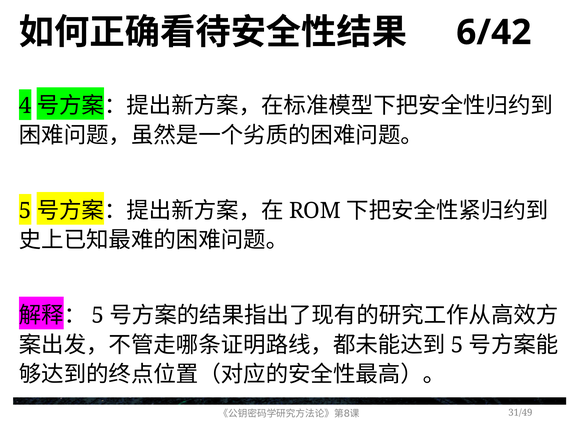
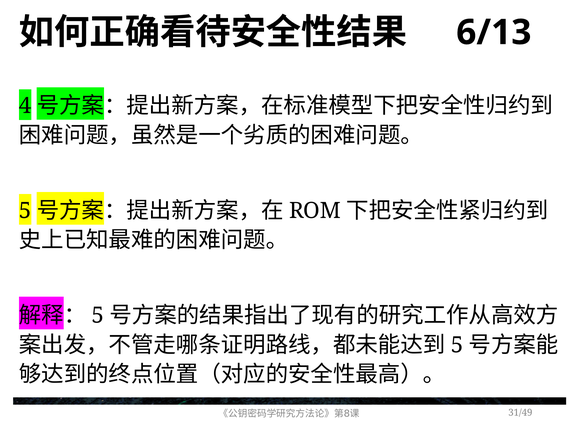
6/42: 6/42 -> 6/13 (494, 32)
